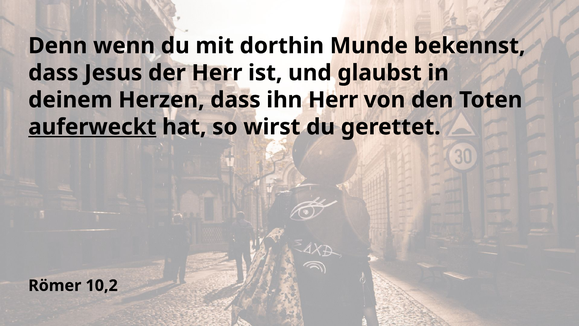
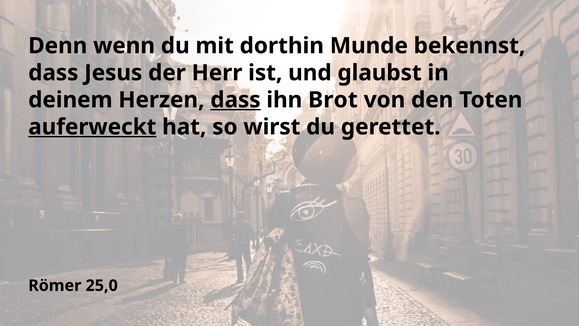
dass underline: none -> present (235, 100)
ihn Herr: Herr -> Brot (333, 100)
10,2: 10,2 -> 25,0 (102, 285)
